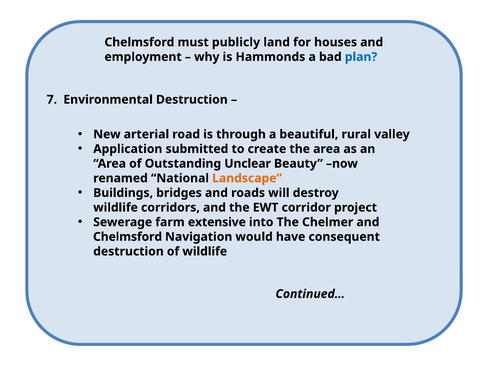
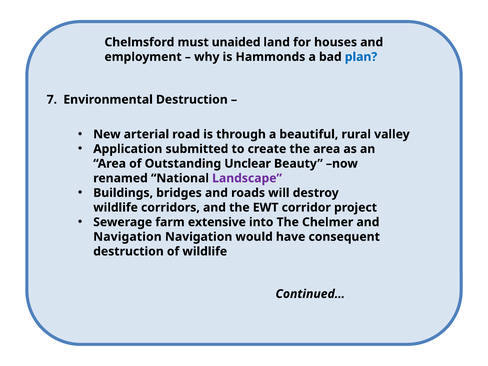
publicly: publicly -> unaided (236, 42)
Landscape colour: orange -> purple (247, 178)
Chelmsford: Chelmsford -> Navigation (127, 237)
